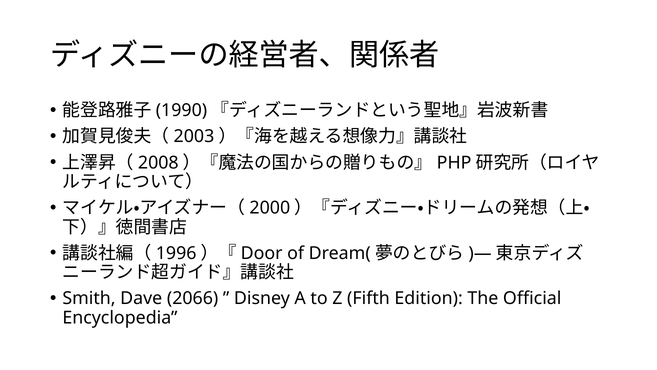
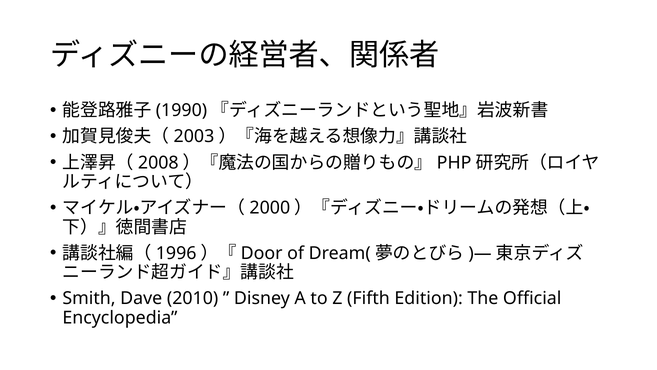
2066: 2066 -> 2010 (193, 298)
